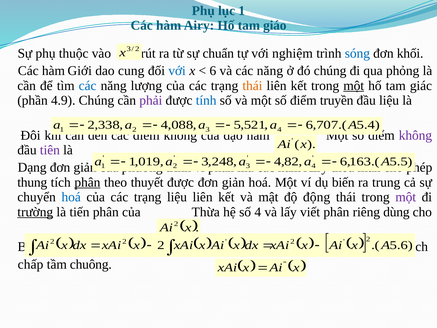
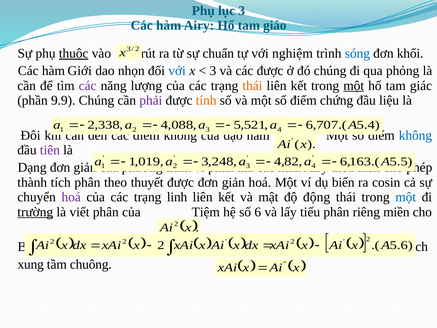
lục 1: 1 -> 3 (242, 11)
thuộc underline: none -> present (74, 53)
cung: cung -> nhọn (131, 71)
6: 6 -> 3 (213, 71)
và các năng: năng -> được (270, 71)
các colour: blue -> purple (88, 86)
4.9: 4.9 -> 9.9 (63, 100)
tính colour: blue -> orange (206, 100)
truyền: truyền -> chứng (337, 100)
không colour: purple -> blue (415, 135)
thung: thung -> thành (32, 182)
phân underline: present -> none (87, 182)
trung: trung -> cosin (386, 182)
hoá colour: blue -> purple (71, 197)
trạng liệu: liệu -> linh (177, 197)
một colour: purple -> blue (406, 197)
tiến: tiến -> viết (80, 212)
Thừa: Thừa -> Tiệm (206, 212)
số 4: 4 -> 6 (258, 212)
viết: viết -> tiểu (310, 212)
dùng: dùng -> miền (396, 212)
chấp: chấp -> xung (31, 264)
